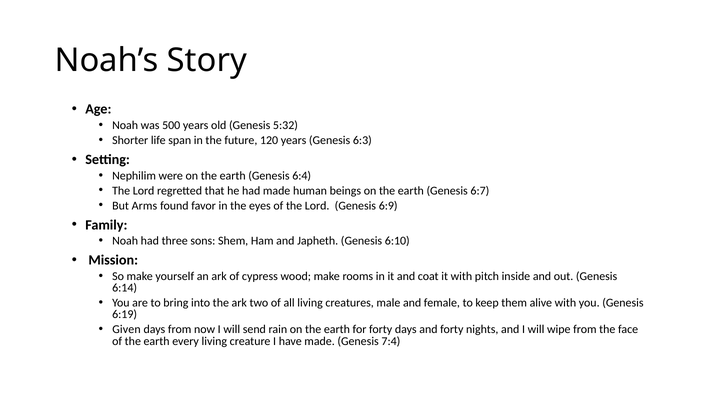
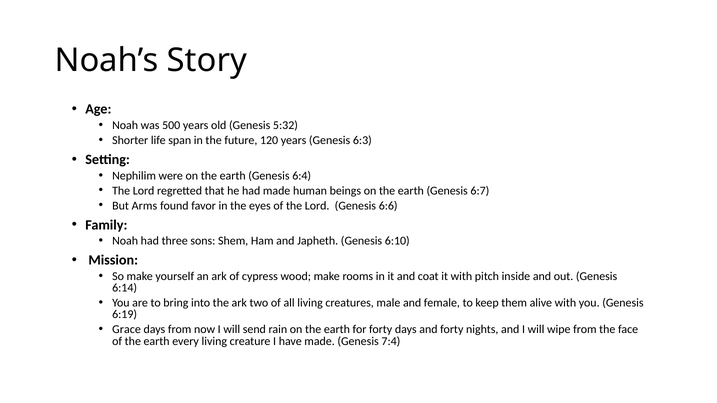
6:9: 6:9 -> 6:6 (388, 206)
Given: Given -> Grace (127, 330)
